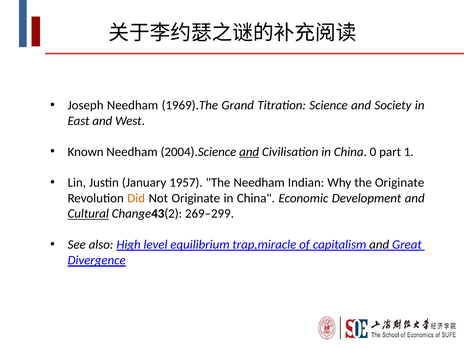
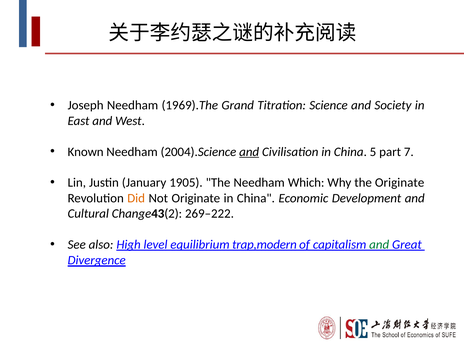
0: 0 -> 5 (373, 152)
1: 1 -> 7 (409, 152)
1957: 1957 -> 1905 (186, 183)
Indian: Indian -> Which (306, 183)
Cultural underline: present -> none (88, 214)
269–299: 269–299 -> 269–222 (209, 214)
trap,miracle: trap,miracle -> trap,modern (264, 245)
and colour: black -> green (379, 245)
